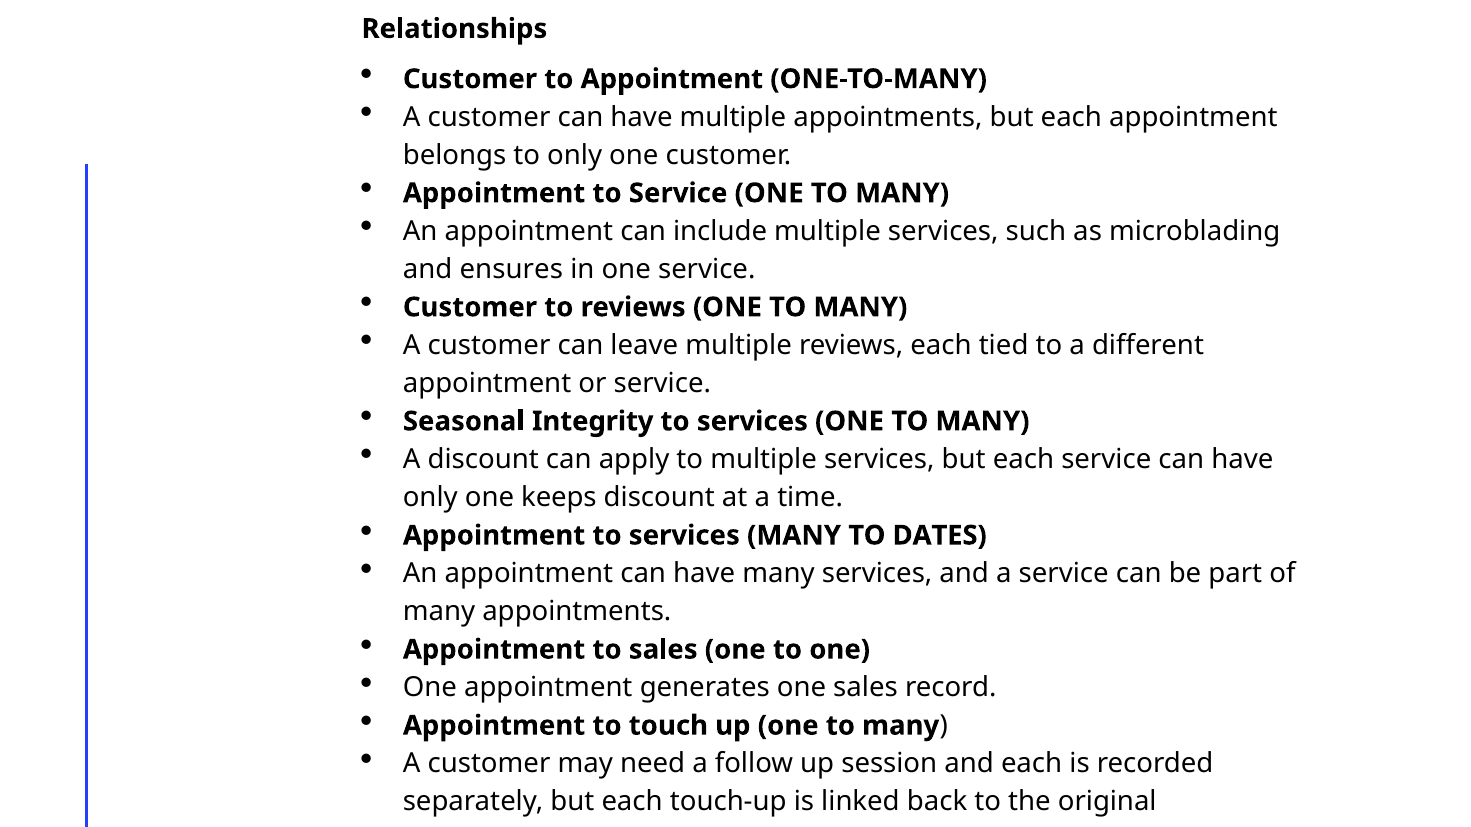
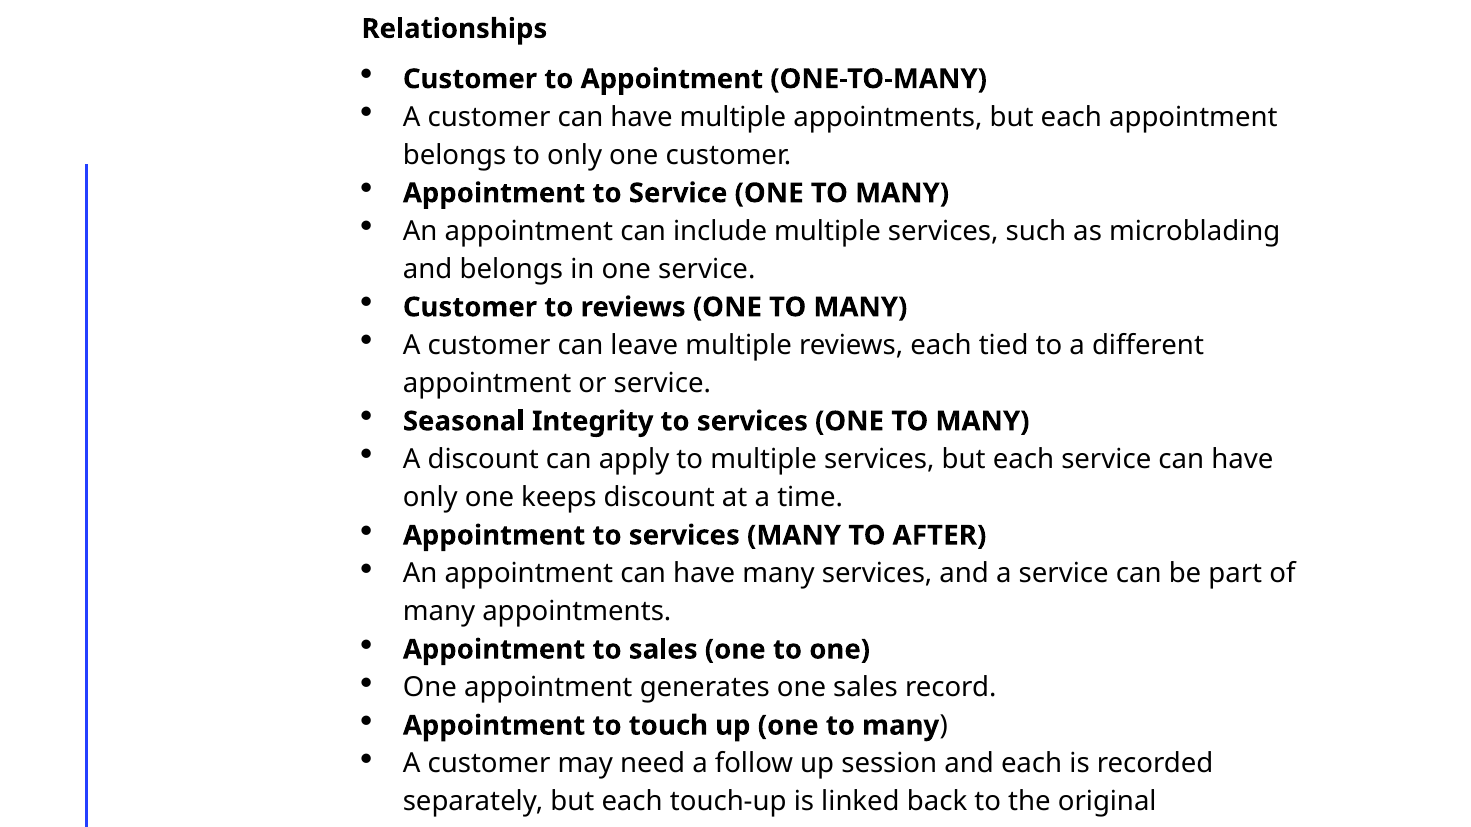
and ensures: ensures -> belongs (511, 269)
DATES: DATES -> AFTER (939, 536)
